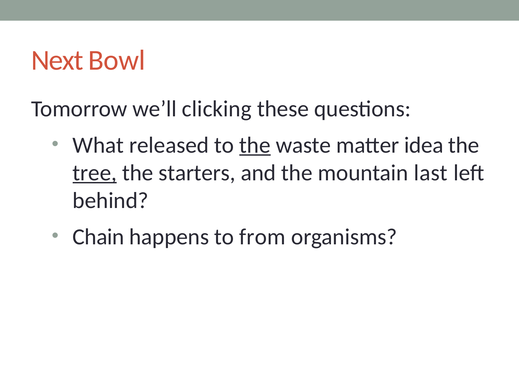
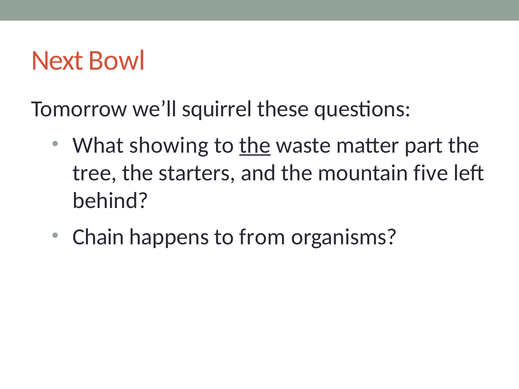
clicking: clicking -> squirrel (217, 109)
released: released -> showing (169, 145)
idea: idea -> part (424, 145)
tree underline: present -> none (95, 173)
last: last -> five (431, 173)
